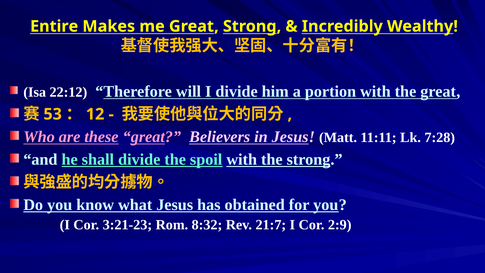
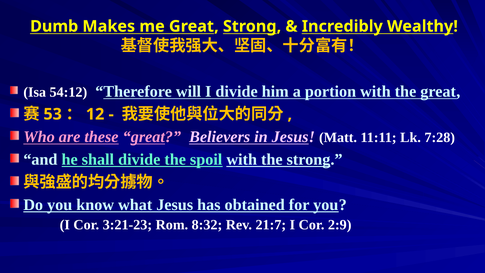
Entire: Entire -> Dumb (54, 26)
22:12: 22:12 -> 54:12 (68, 92)
